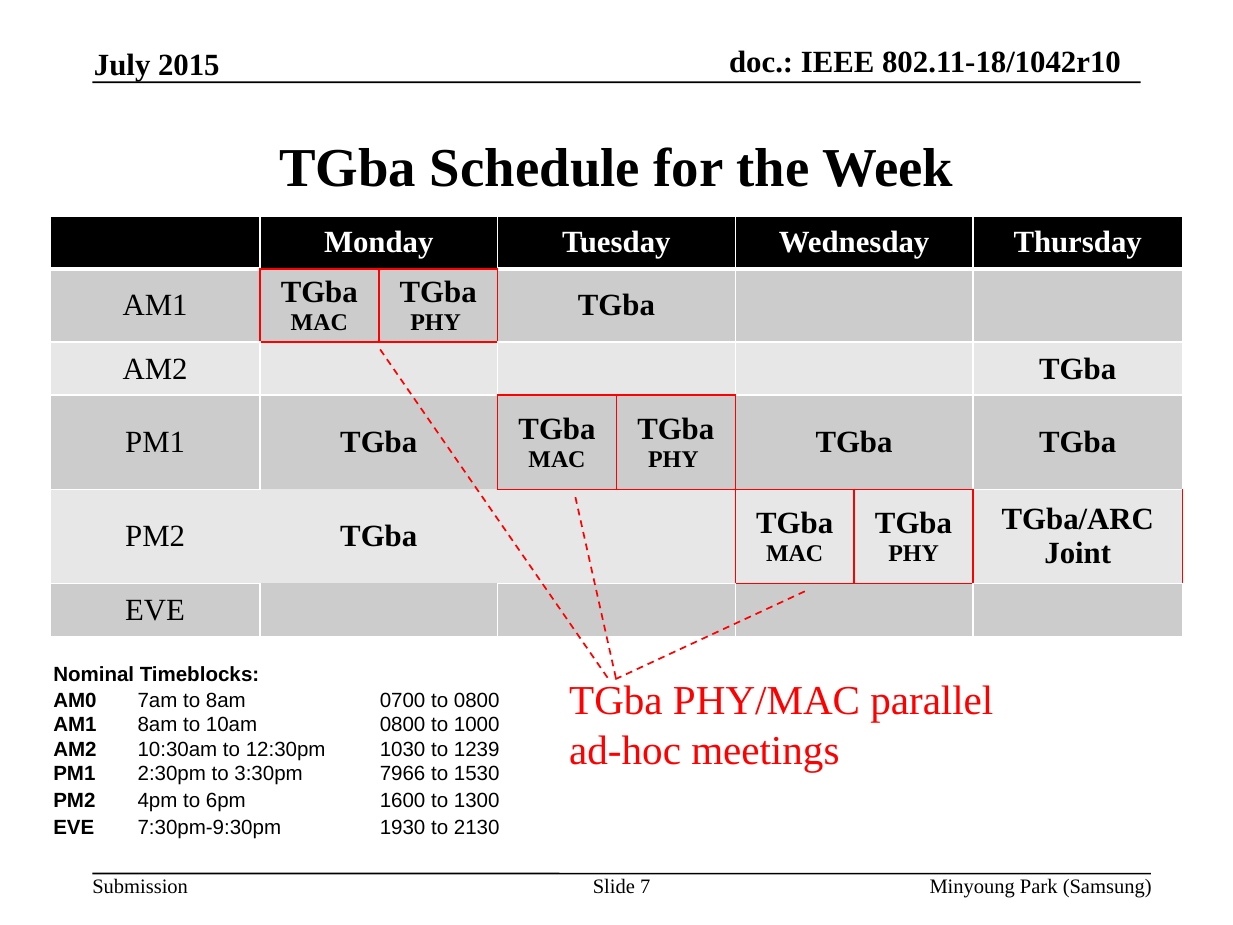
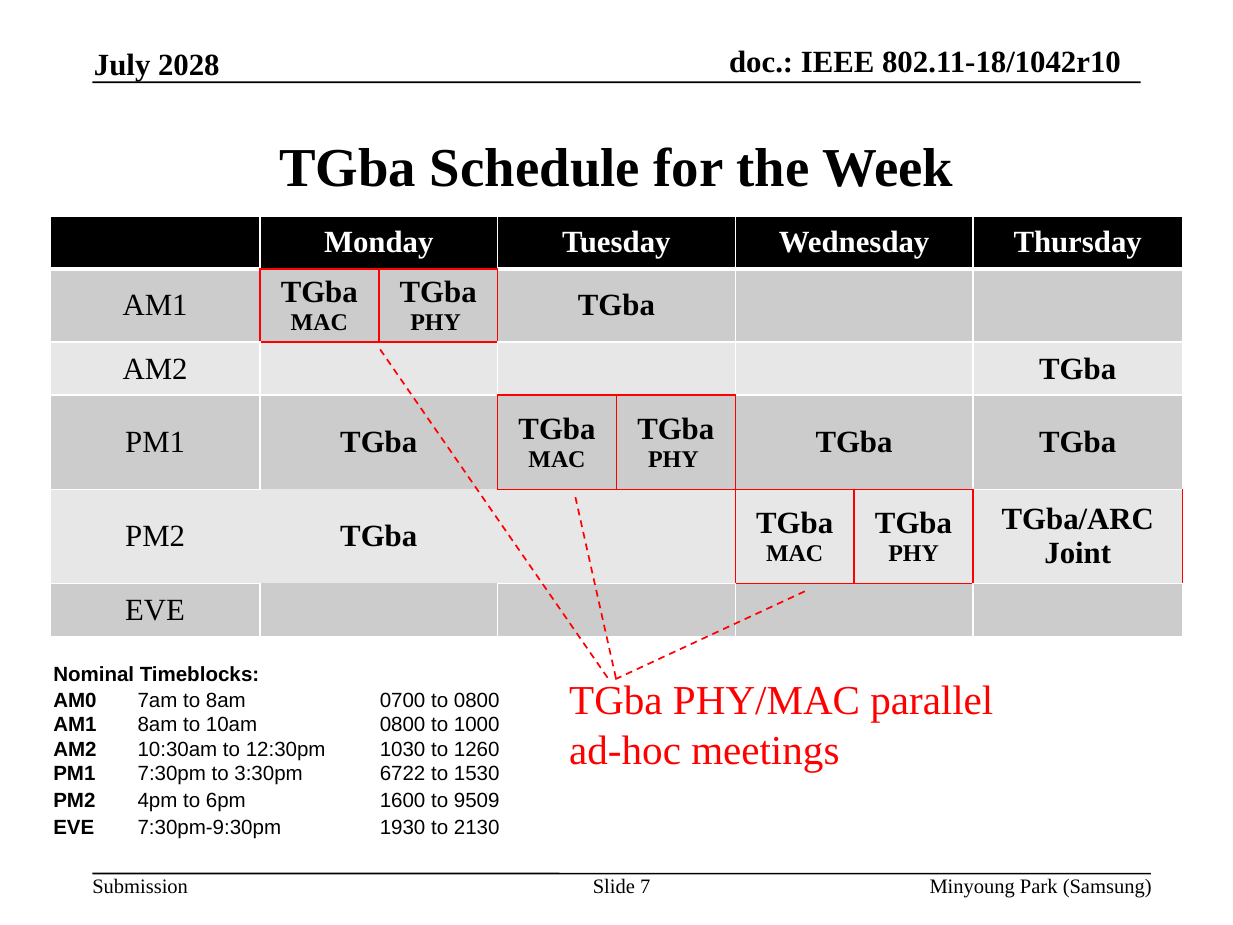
2015: 2015 -> 2028 (189, 66)
1239: 1239 -> 1260 (477, 749)
2:30pm: 2:30pm -> 7:30pm (172, 773)
7966: 7966 -> 6722 (403, 773)
1300: 1300 -> 9509 (477, 800)
